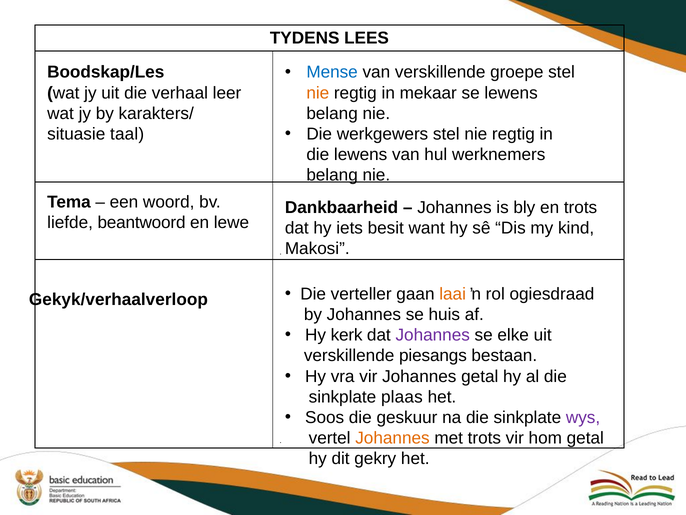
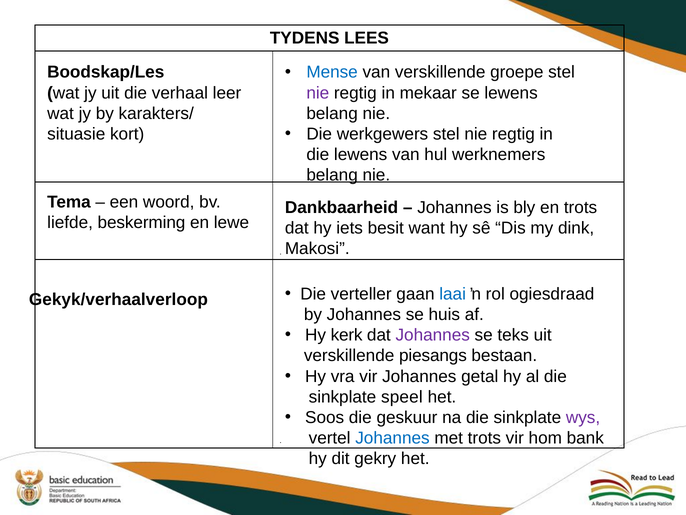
nie colour: orange -> purple (318, 93)
taal: taal -> kort (127, 134)
beantwoord: beantwoord -> beskerming (141, 222)
kind: kind -> dink (576, 228)
laai colour: orange -> blue (453, 294)
elke: elke -> teks (513, 335)
plaas: plaas -> speel (402, 397)
Johannes colour: orange -> blue (392, 438)
hom getal: getal -> bank (585, 438)
